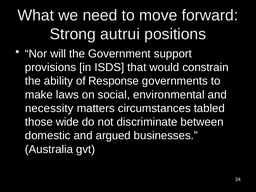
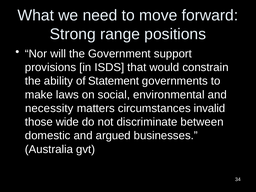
autrui: autrui -> range (120, 34)
Response: Response -> Statement (114, 81)
tabled: tabled -> invalid (209, 108)
